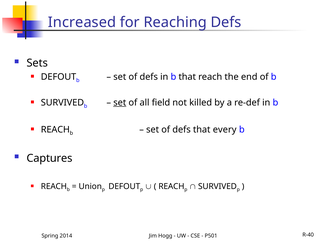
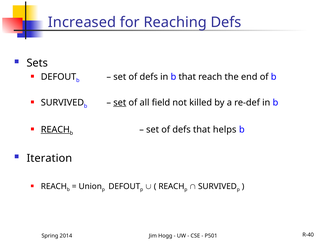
REACH underline: none -> present (55, 130)
every: every -> helps (225, 130)
Captures: Captures -> Iteration (49, 158)
